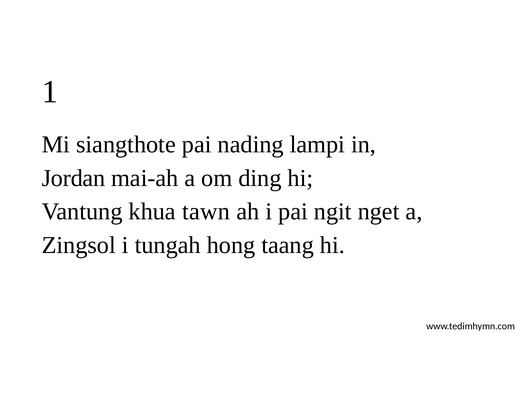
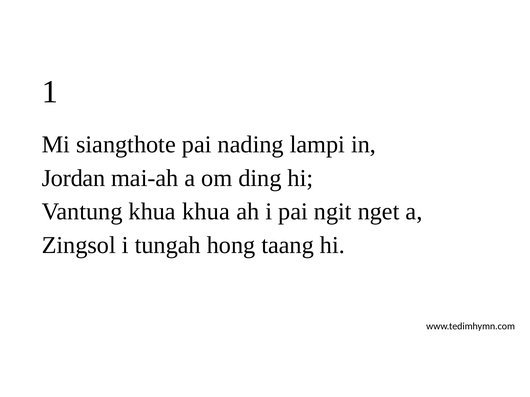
khua tawn: tawn -> khua (206, 212)
